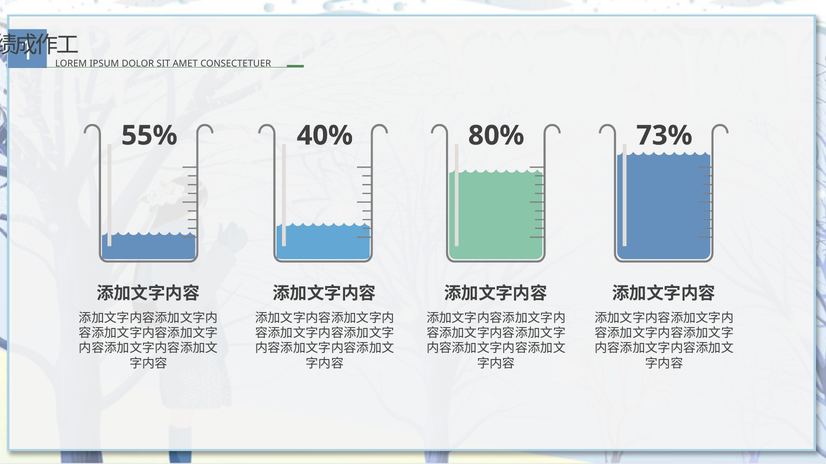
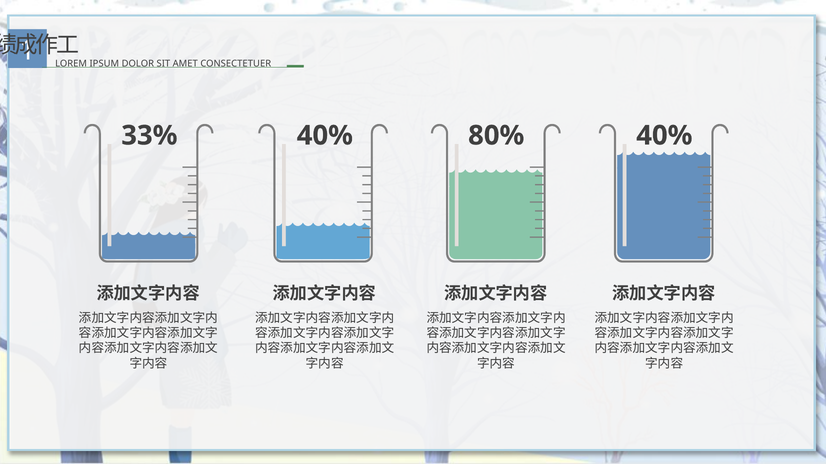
55%: 55% -> 33% (149, 136)
80% 73%: 73% -> 40% (664, 136)
